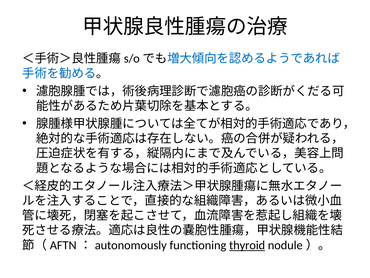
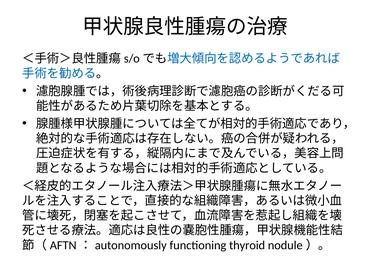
thyroid underline: present -> none (247, 245)
